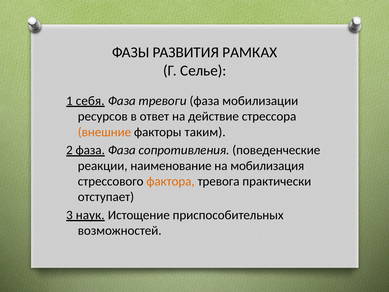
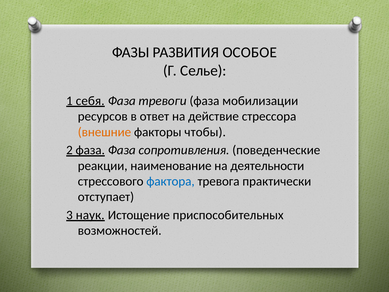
РАМКАХ: РАМКАХ -> ОСОБОЕ (250, 52)
таким: таким -> чтобы (205, 132)
мобилизация: мобилизация -> деятельности (267, 166)
фактора colour: orange -> blue (170, 181)
